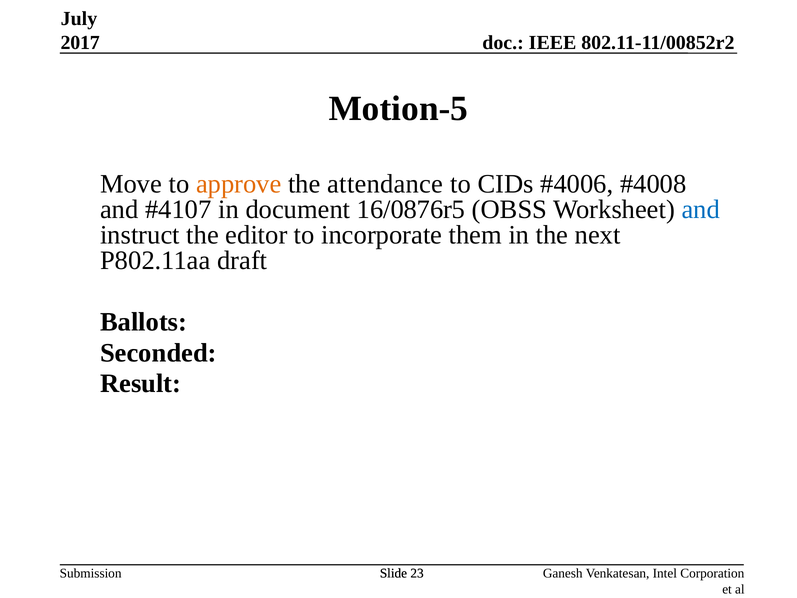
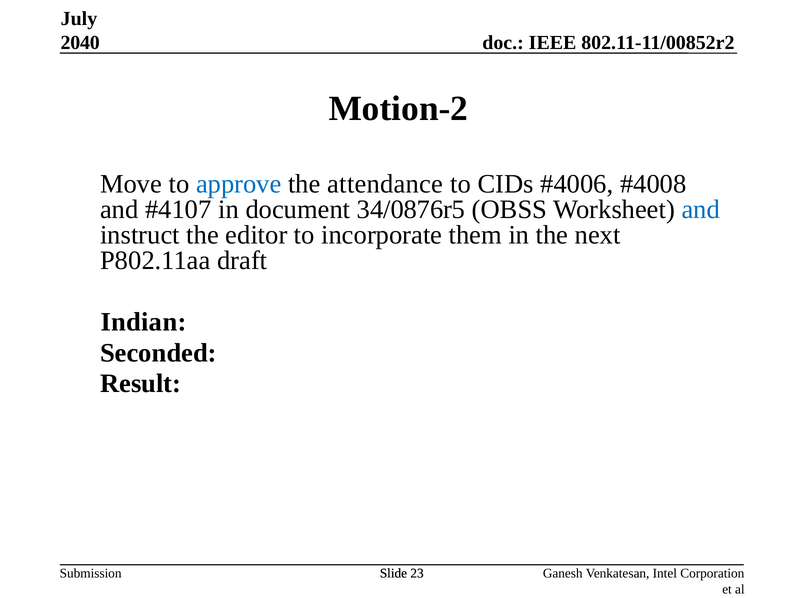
2017: 2017 -> 2040 (80, 43)
Motion-5: Motion-5 -> Motion-2 (398, 109)
approve colour: orange -> blue (239, 184)
16/0876r5: 16/0876r5 -> 34/0876r5 (411, 209)
Ballots: Ballots -> Indian (144, 322)
